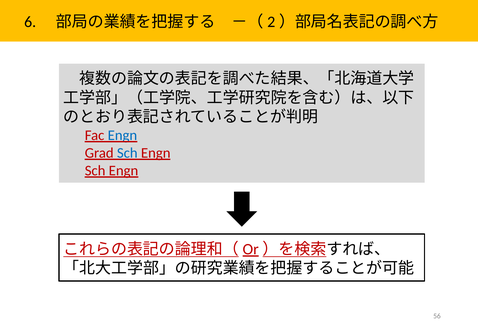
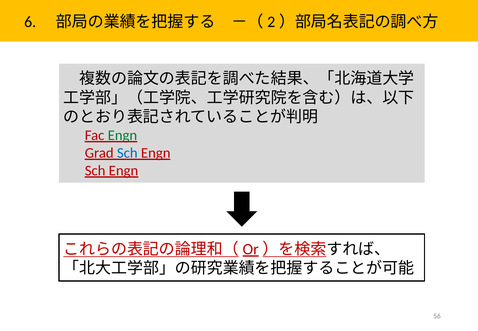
Engn colour: blue -> green (122, 135)
